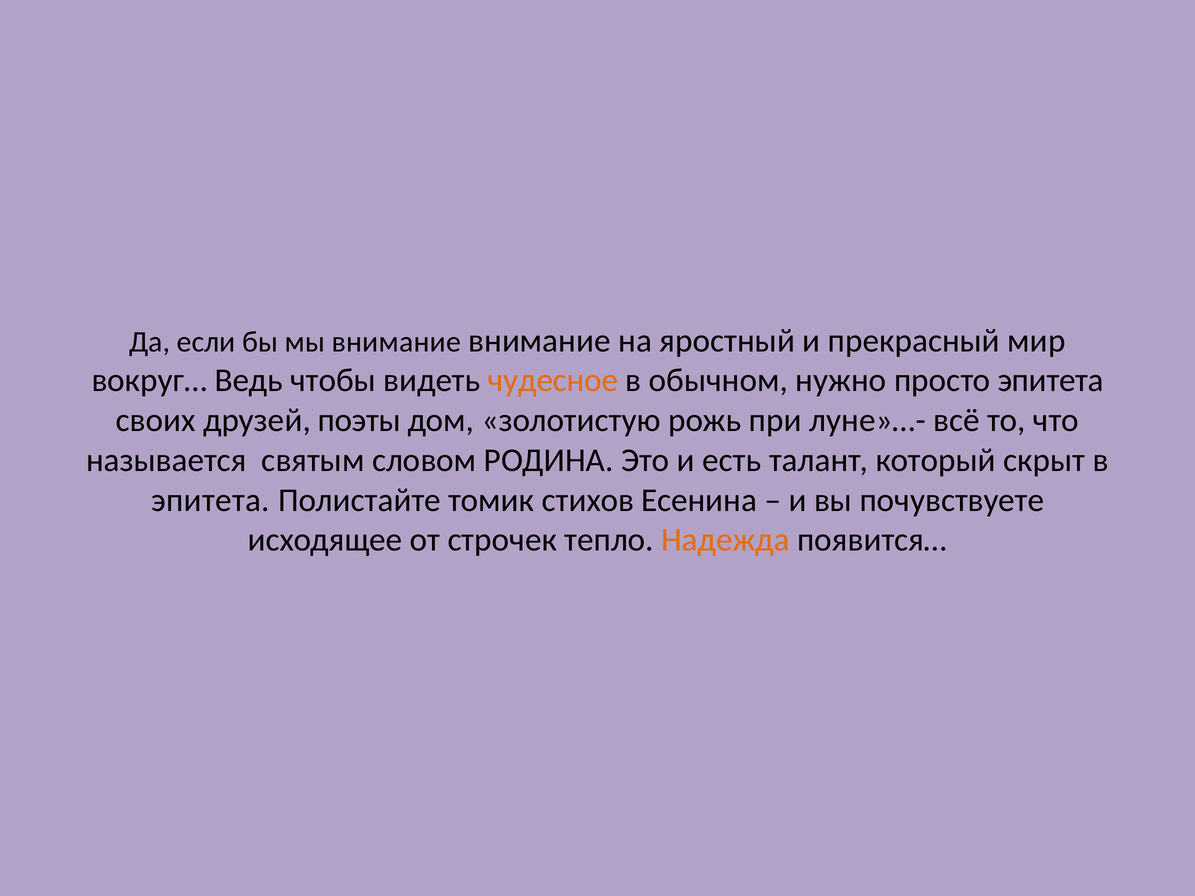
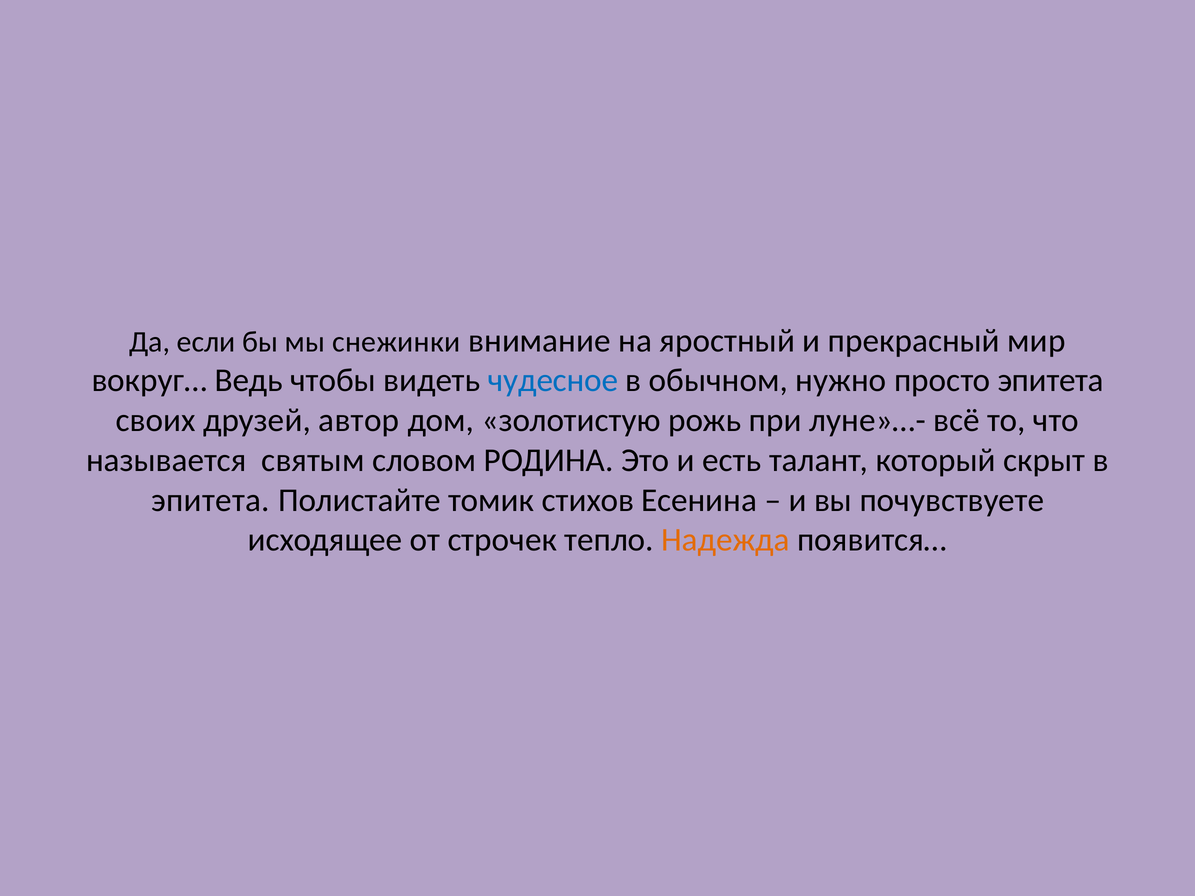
мы внимание: внимание -> снежинки (396, 342)
чудесное colour: orange -> blue (553, 381)
поэты: поэты -> автор (359, 420)
